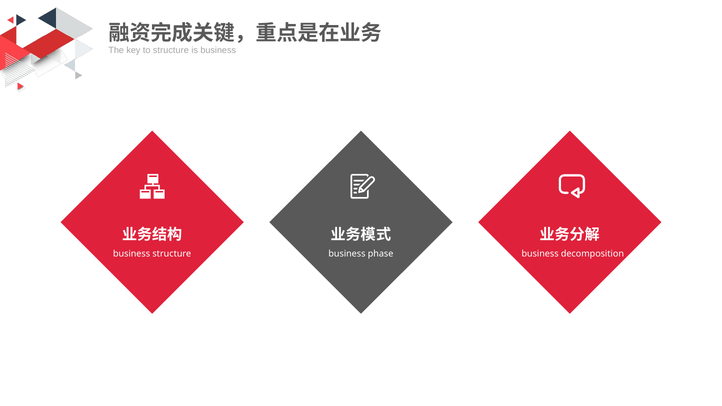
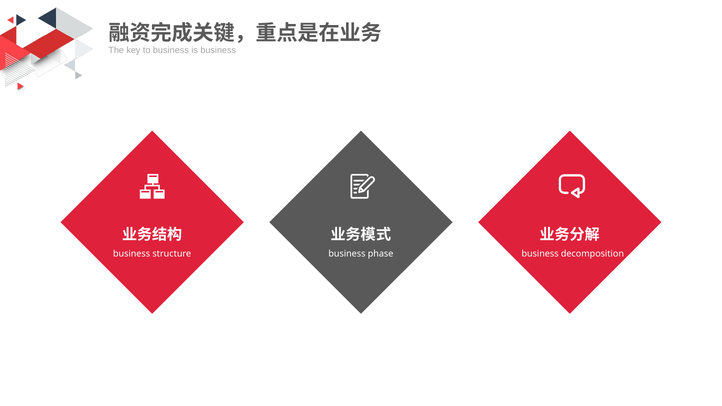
to structure: structure -> business (171, 50)
